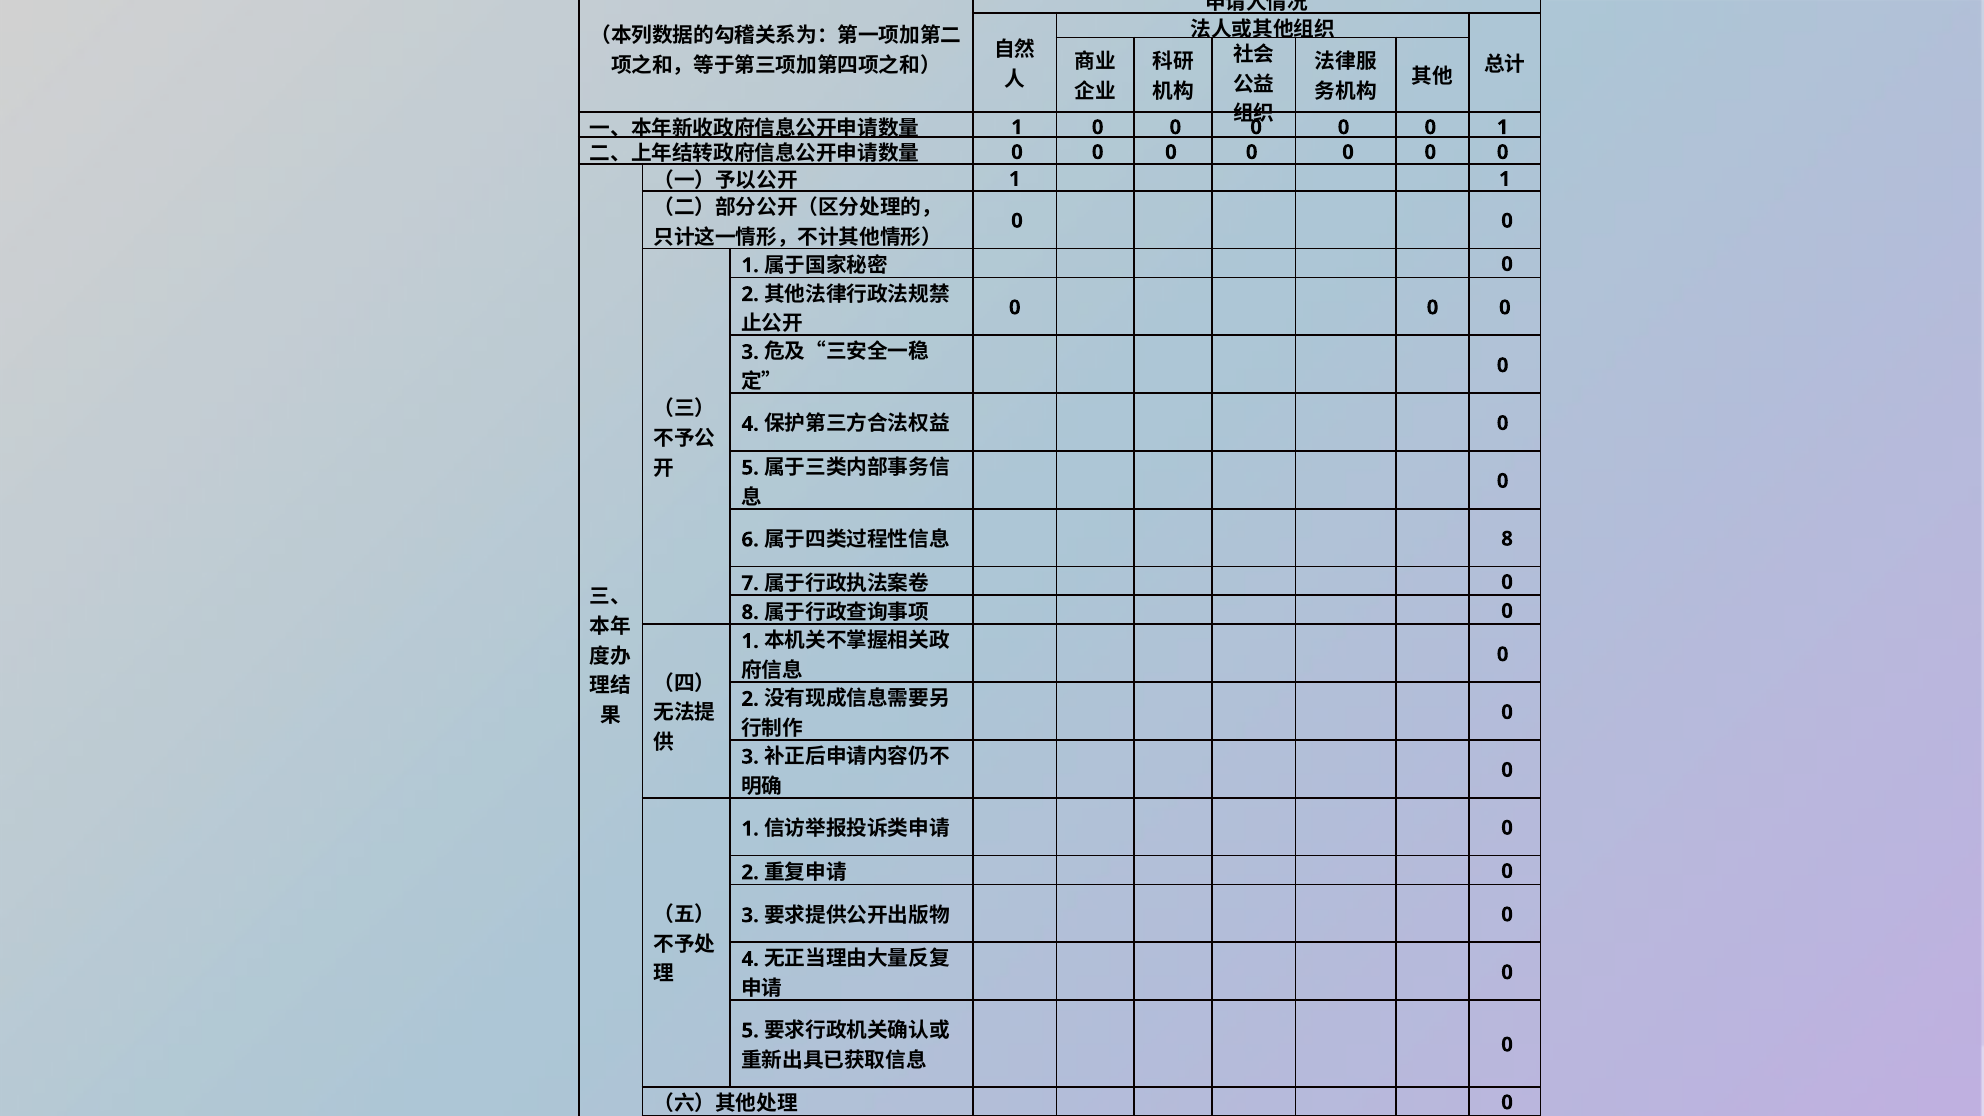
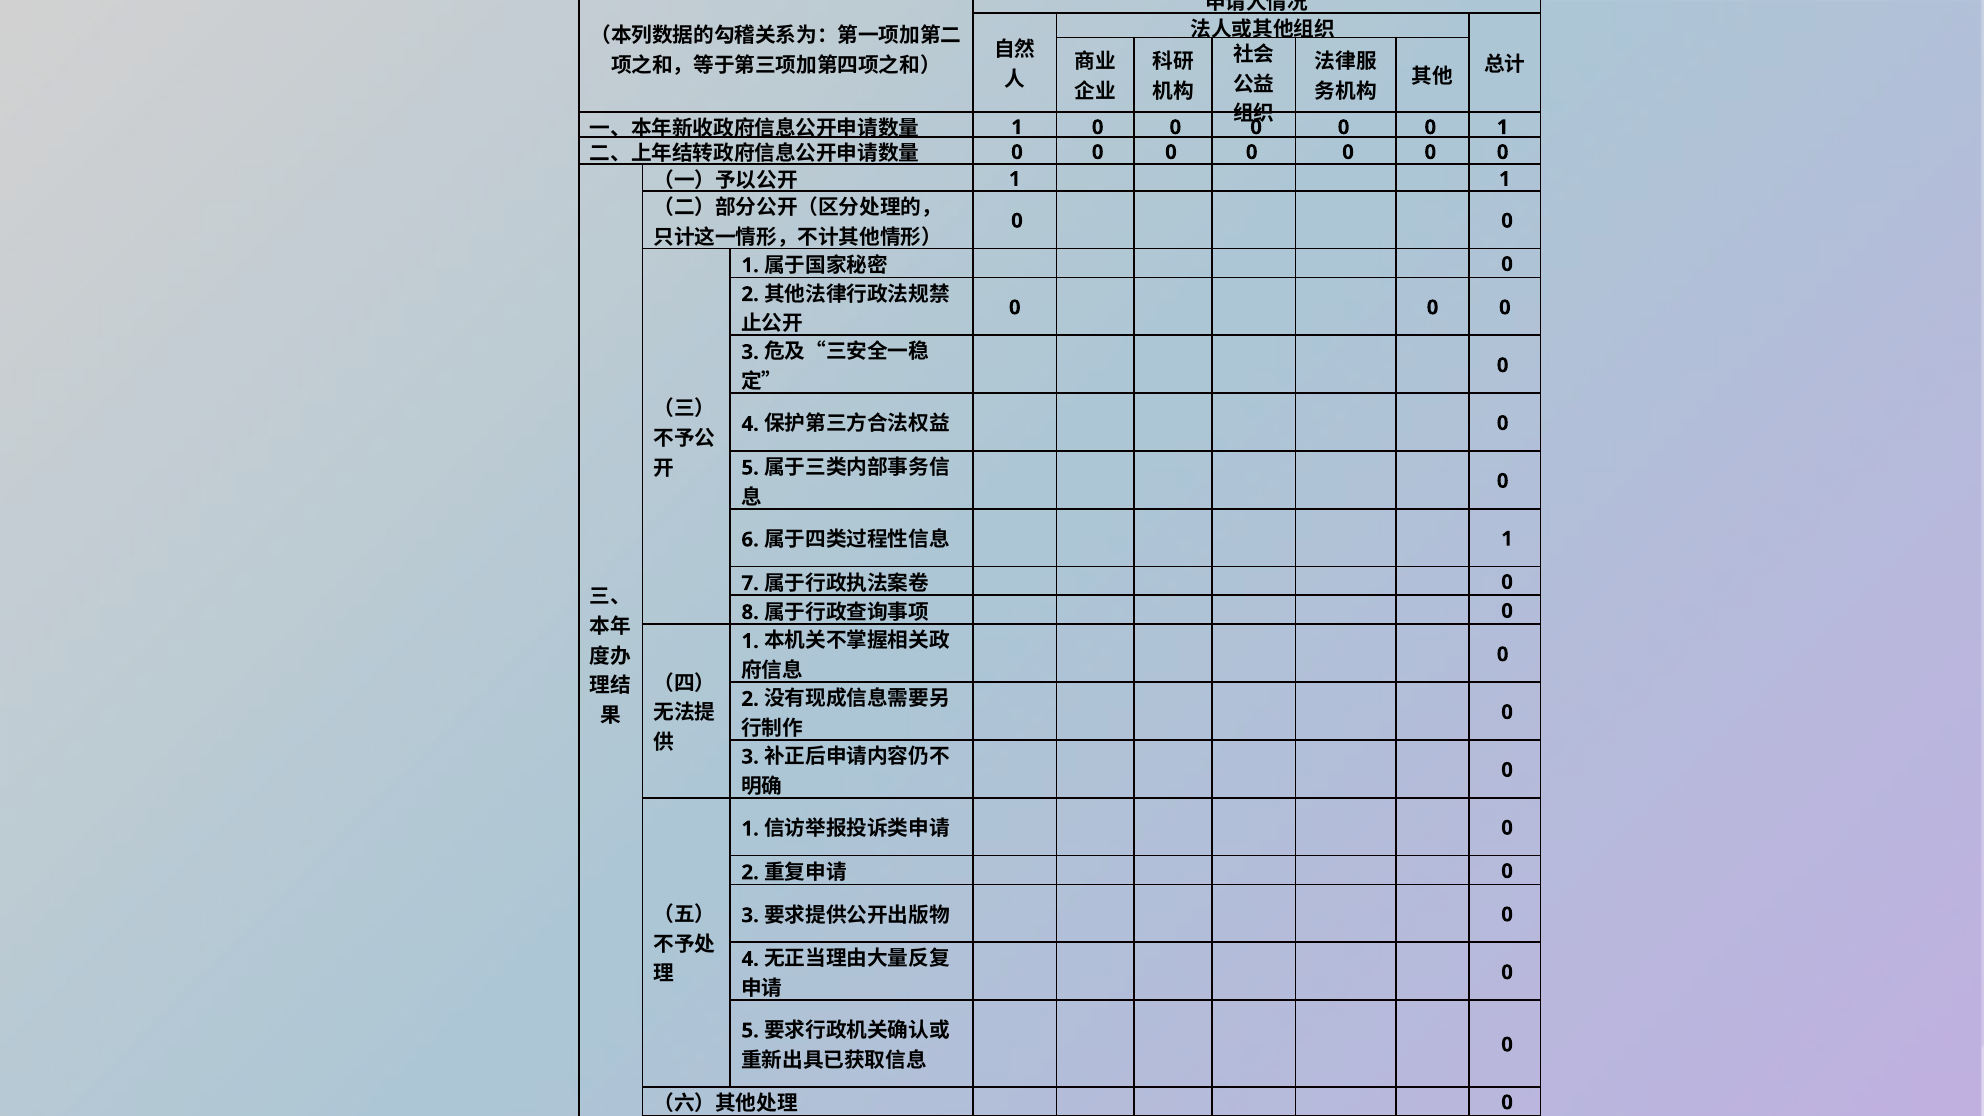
8: 8 -> 1 (1507, 539)
